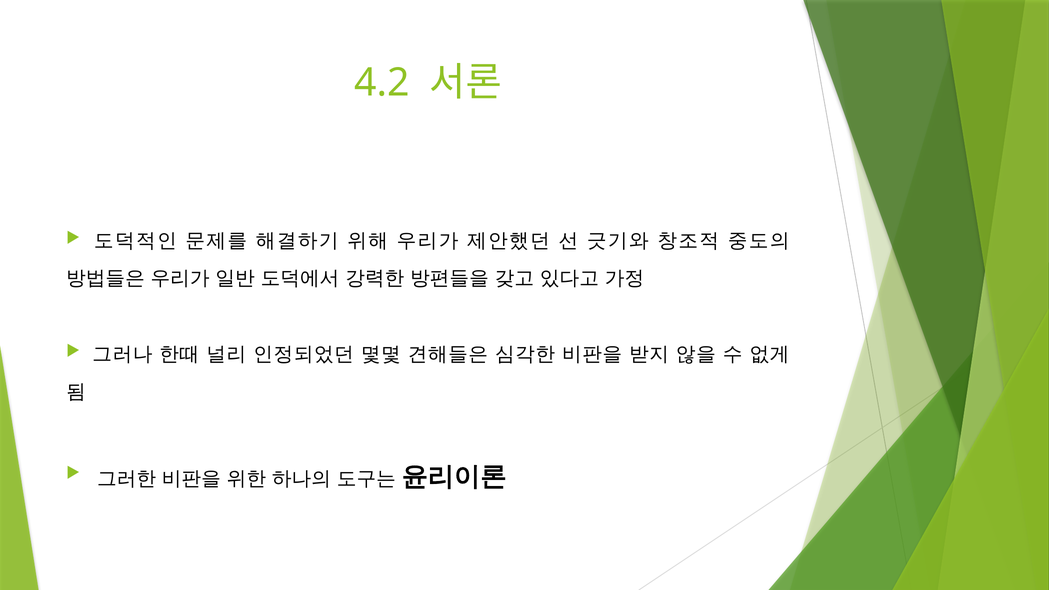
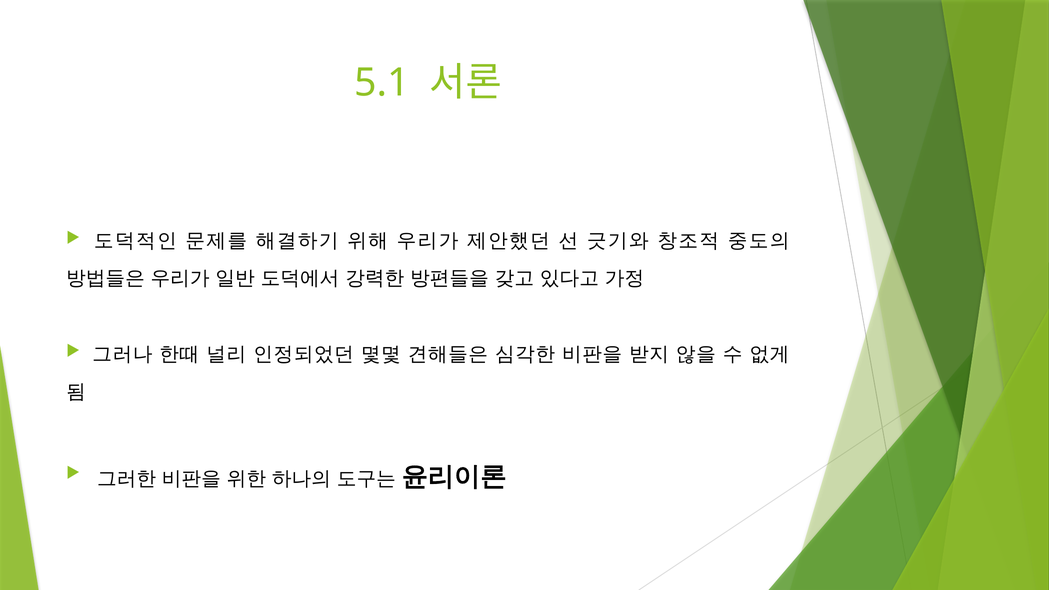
4.2: 4.2 -> 5.1 (382, 83)
